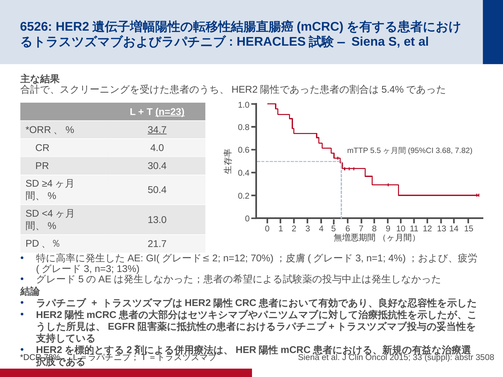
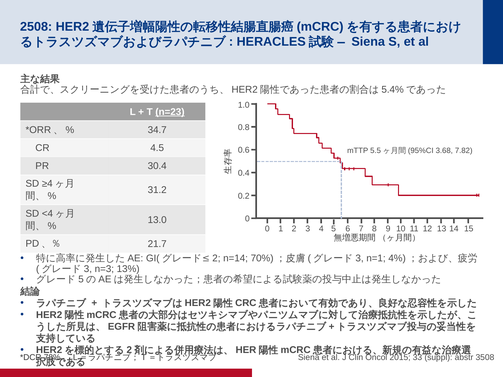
6526: 6526 -> 2508 (36, 27)
34.7 underline: present -> none (157, 130)
4.0: 4.0 -> 4.5 (157, 148)
50.4: 50.4 -> 31.2 (157, 190)
n=12: n=12 -> n=14 (236, 258)
